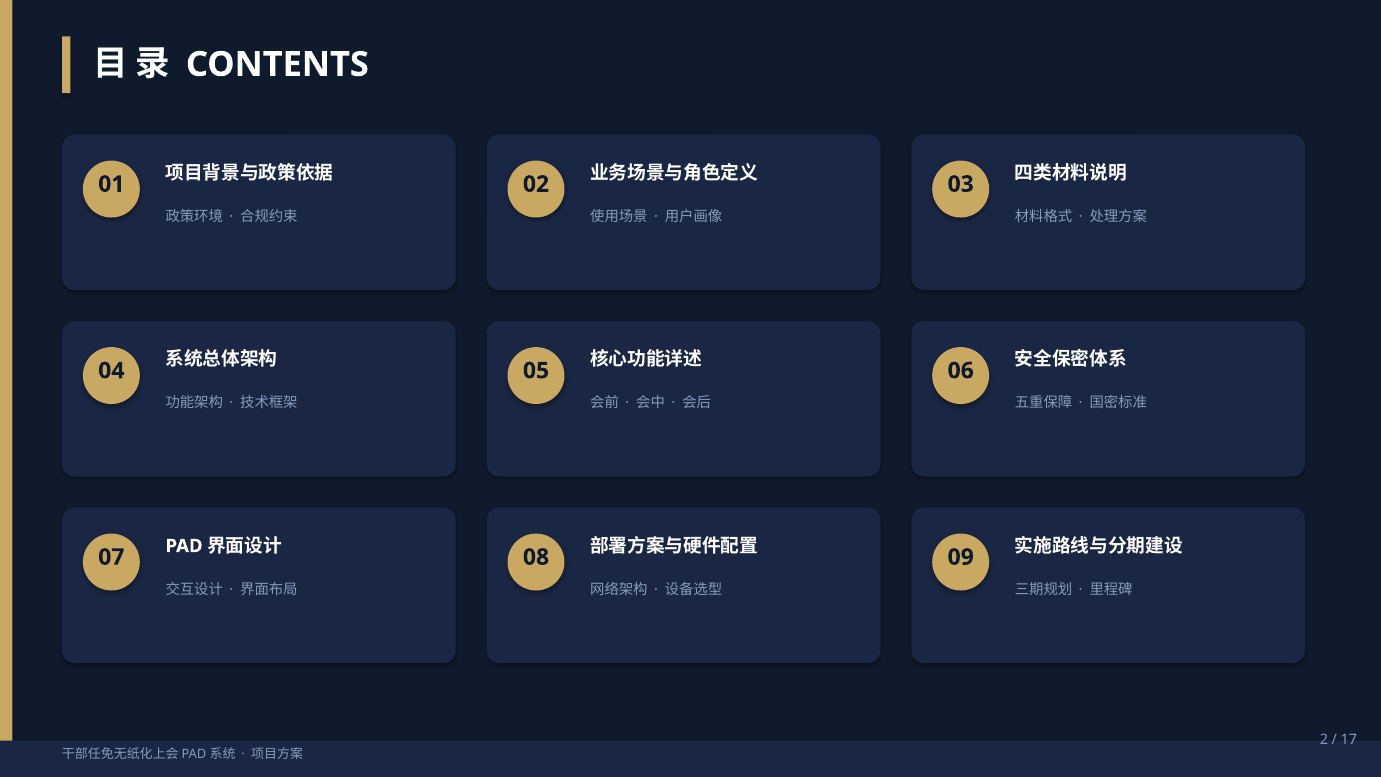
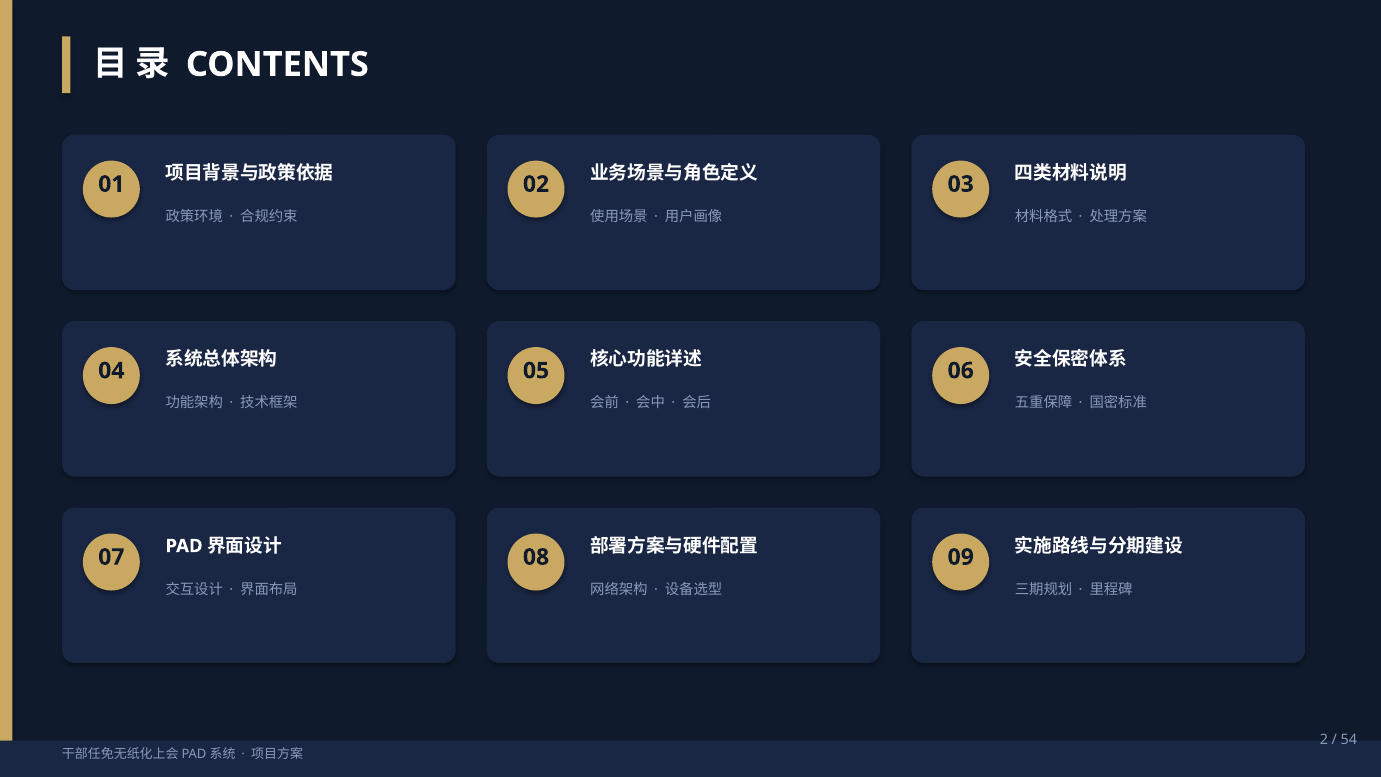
17: 17 -> 54 (1349, 740)
